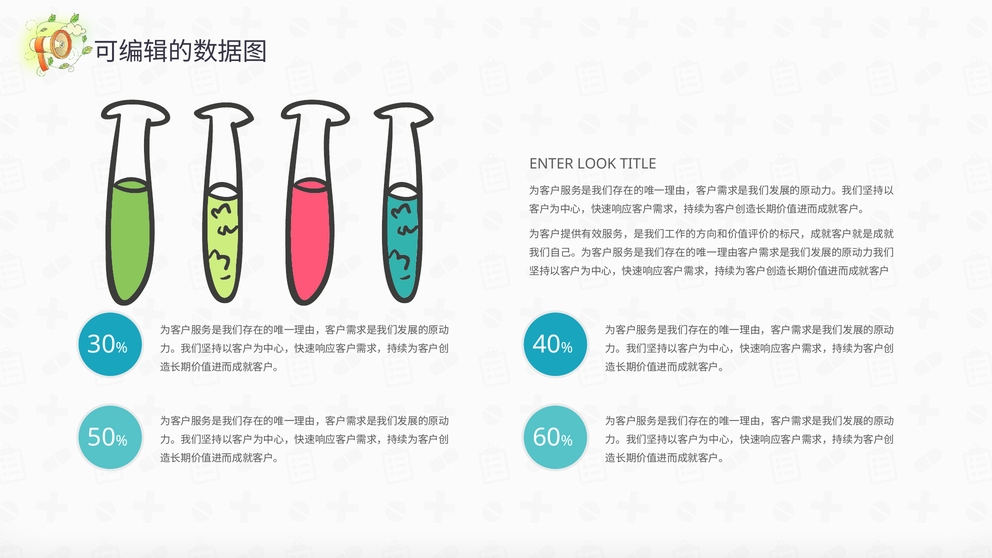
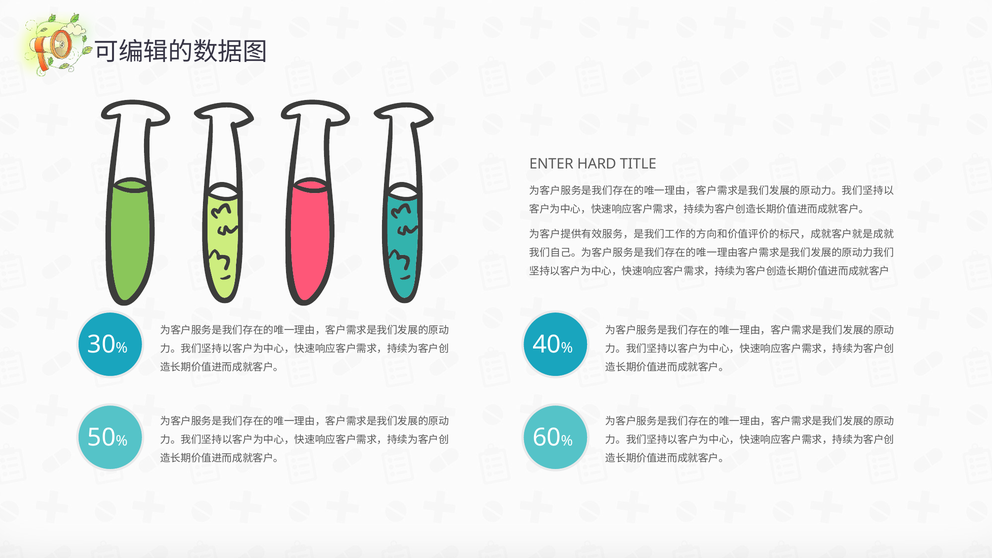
LOOK: LOOK -> HARD (597, 164)
